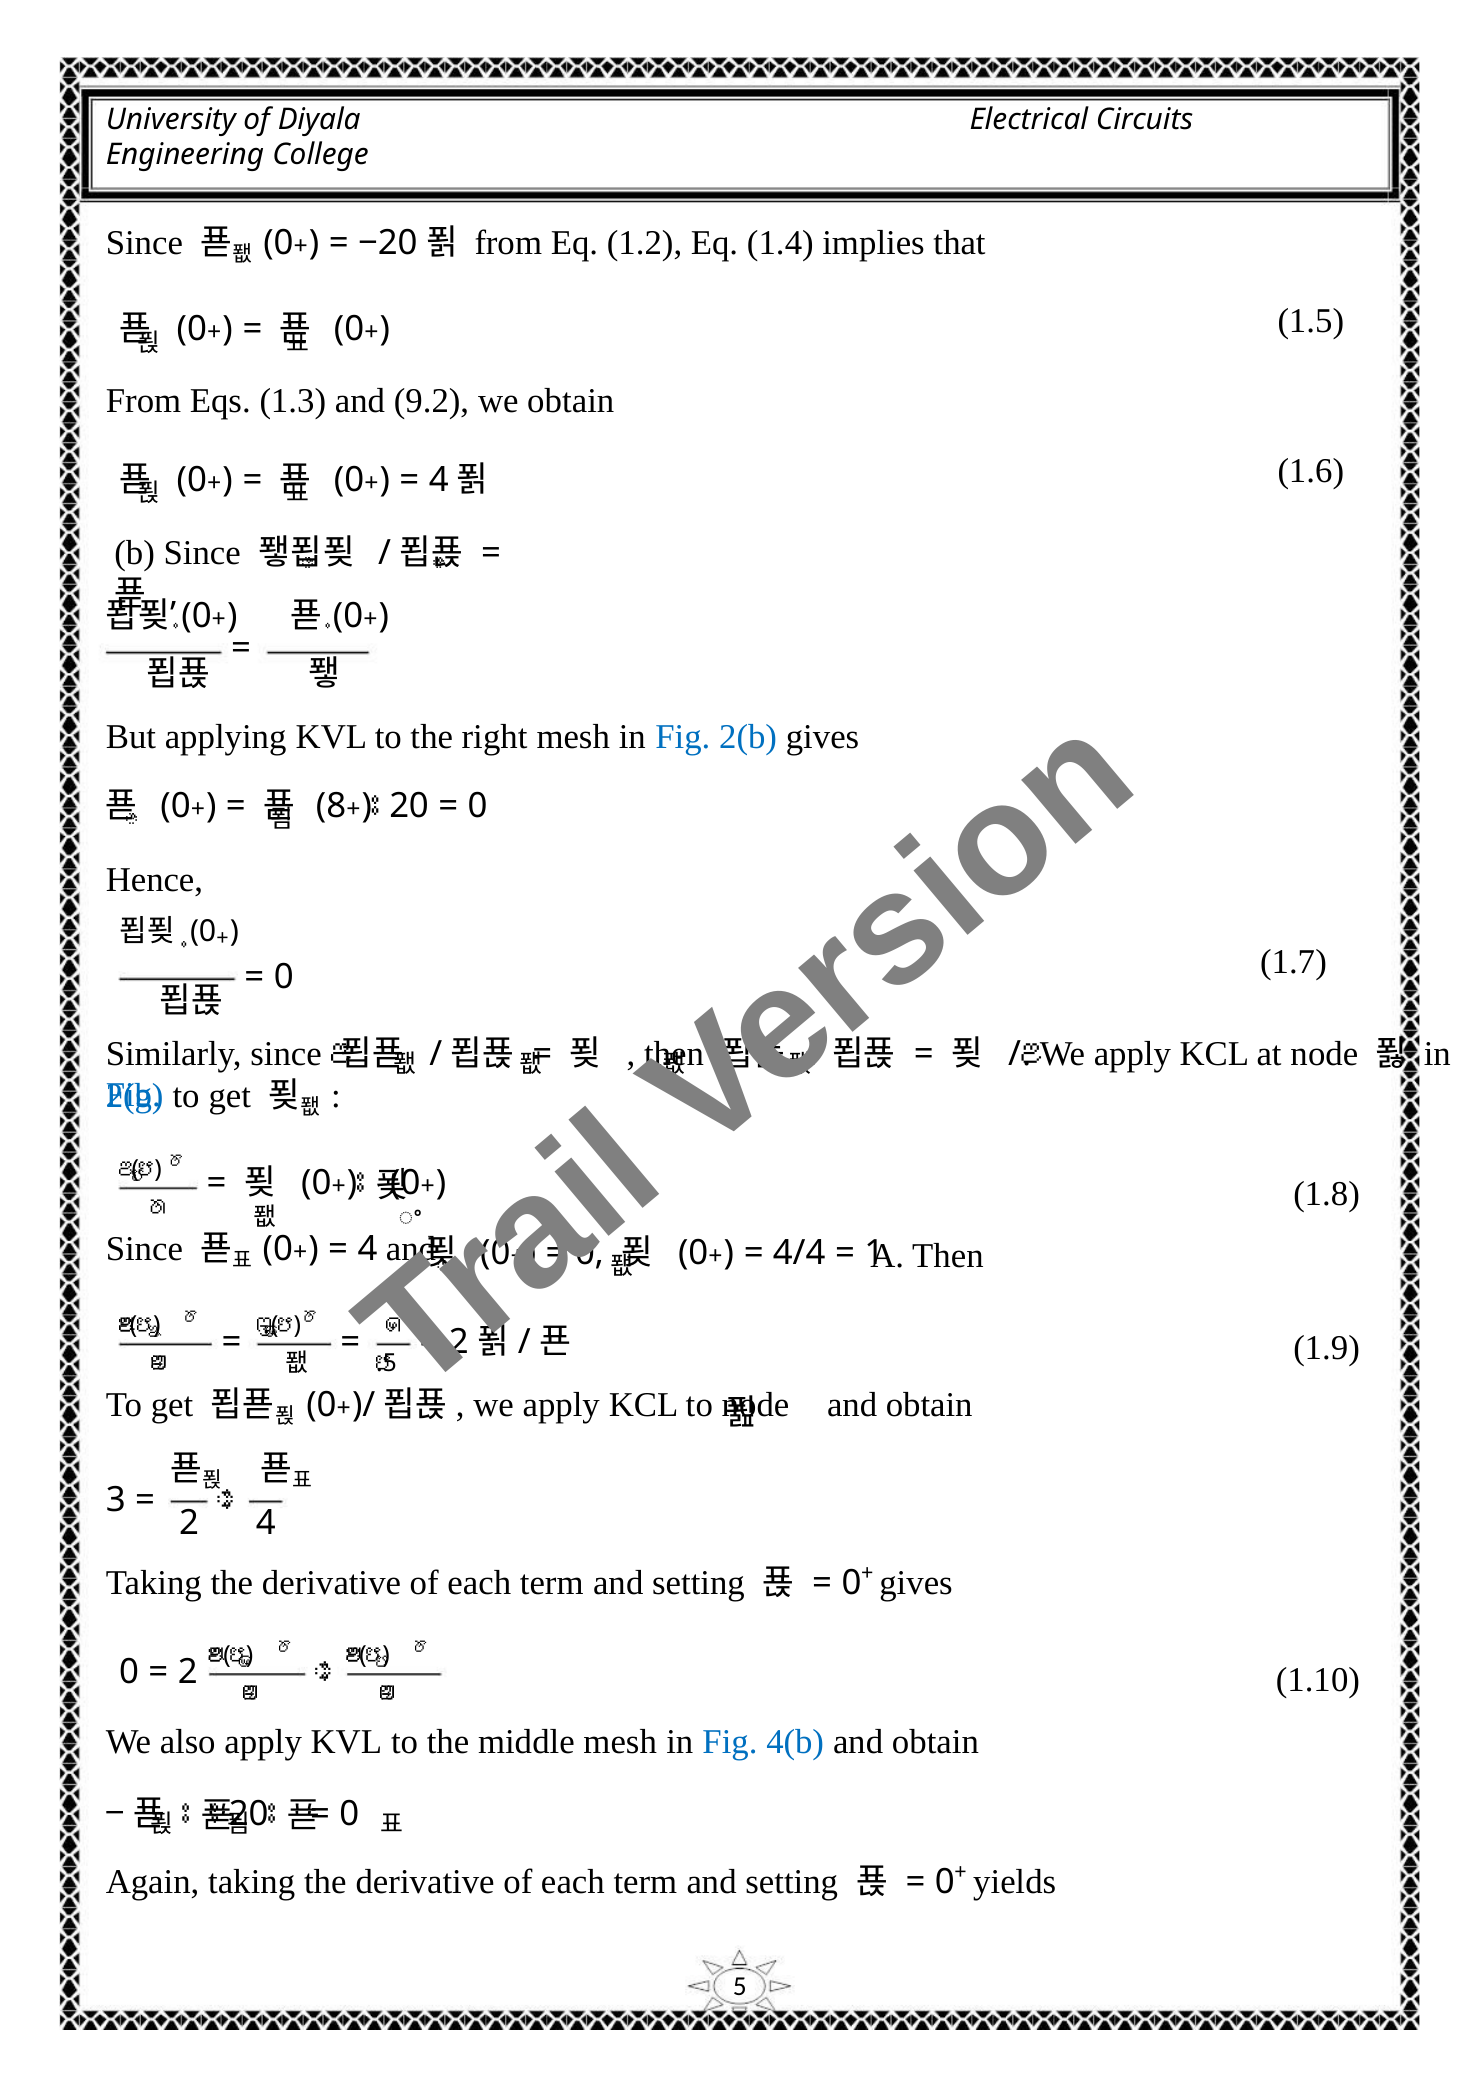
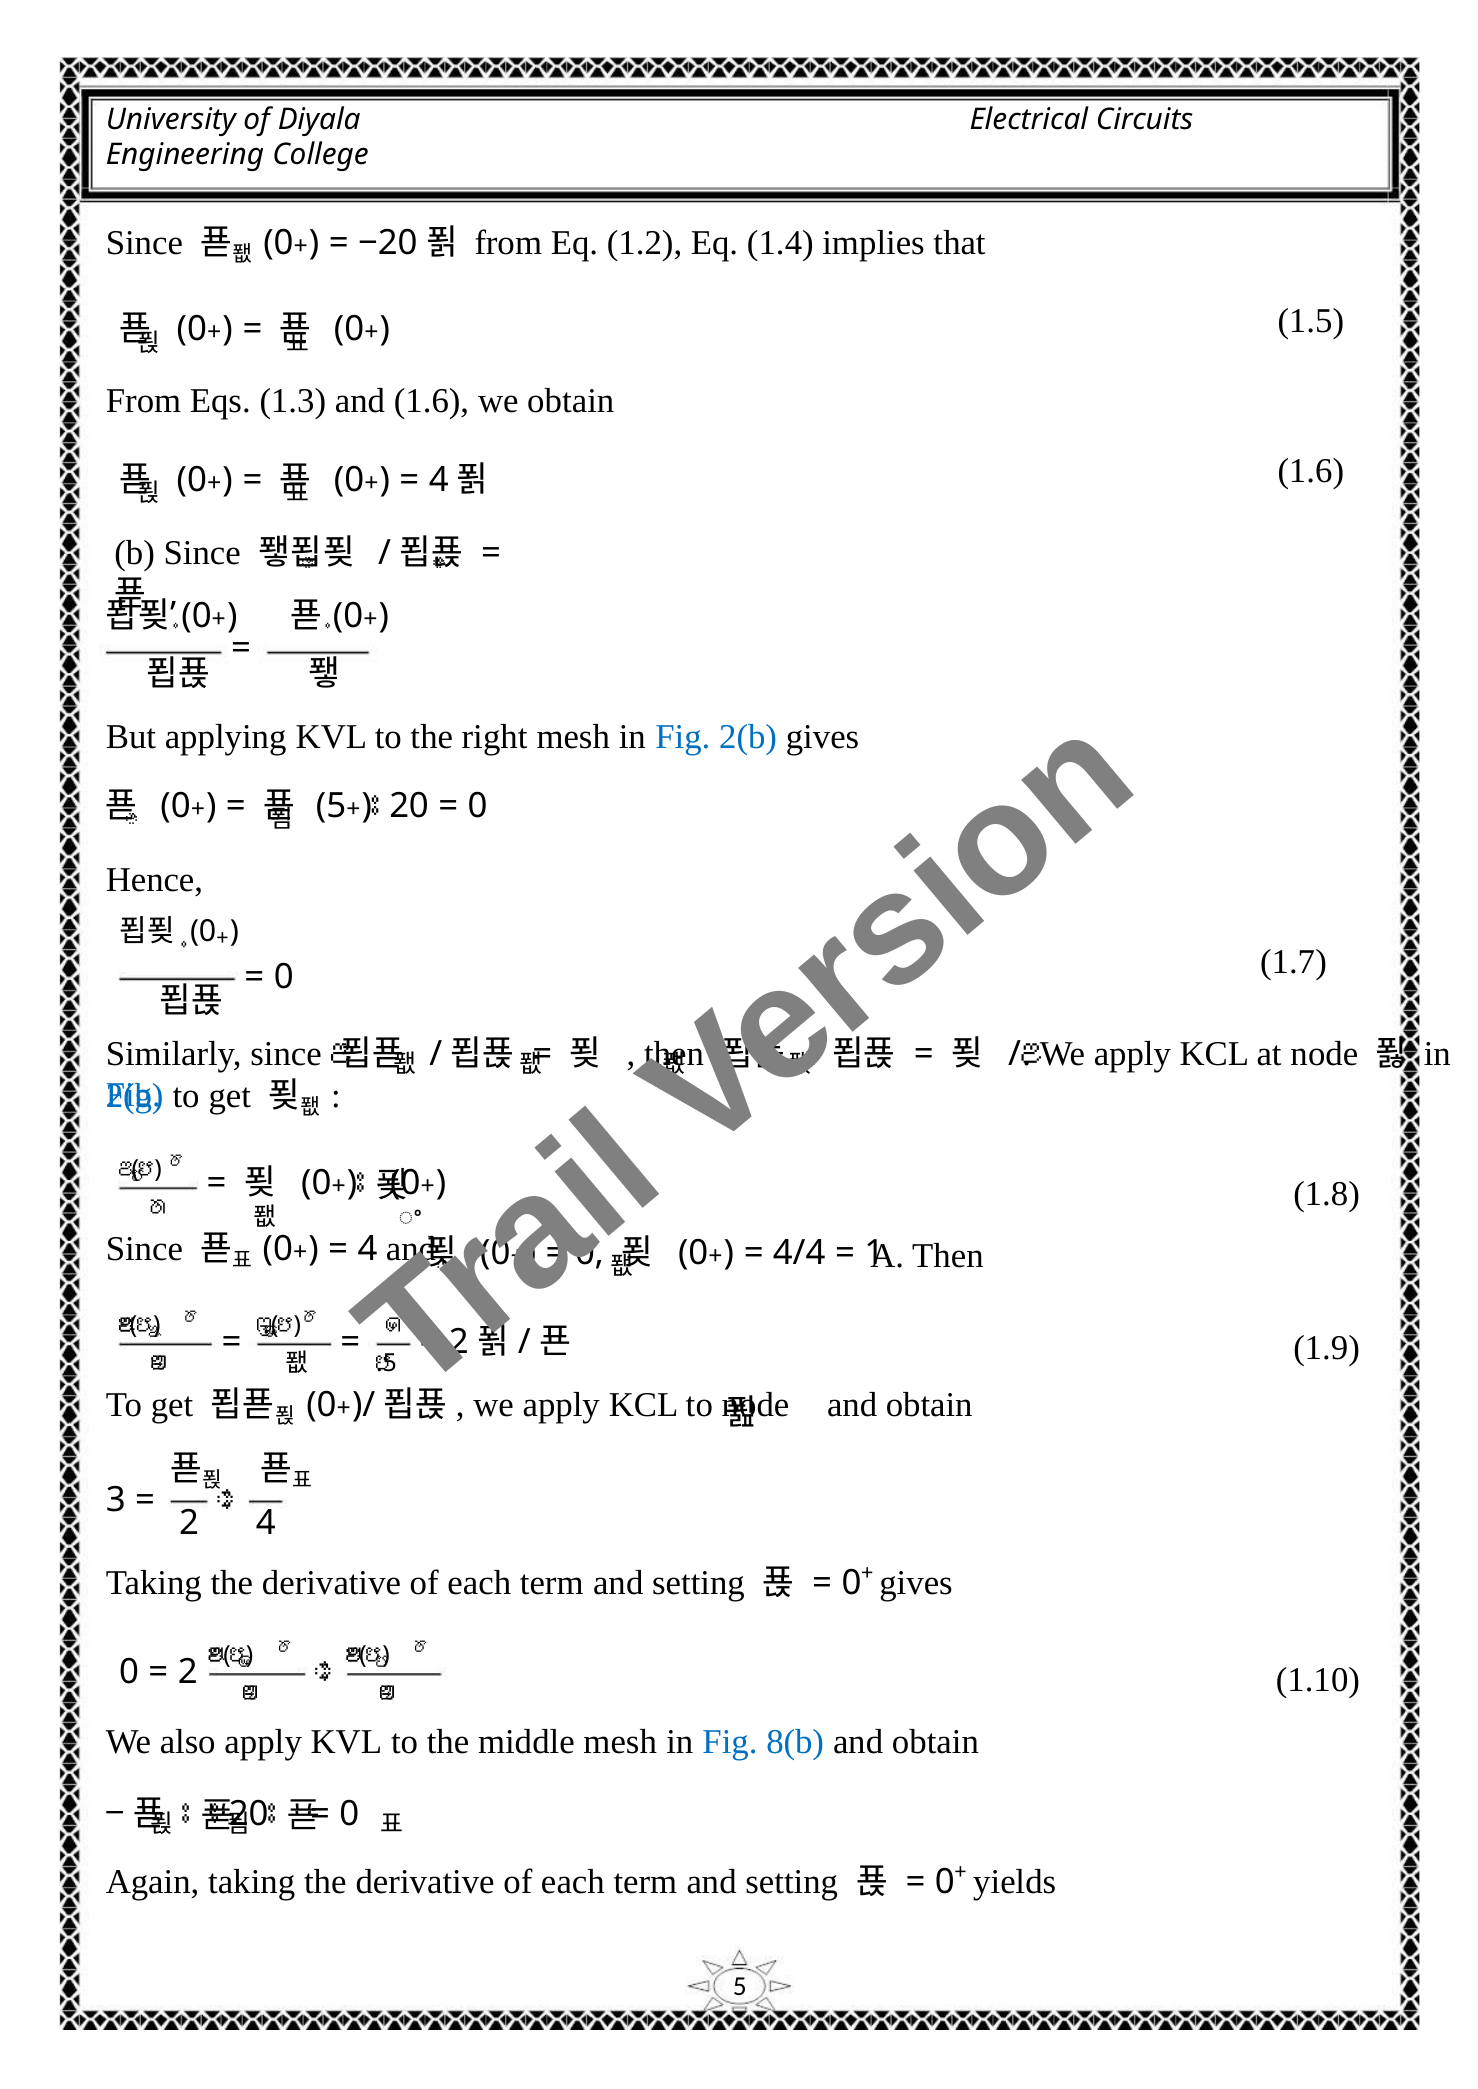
and 9.2: 9.2 -> 1.6 (432, 401)
8: 8 -> 5 (331, 806)
4(b: 4(b -> 8(b (795, 1742)
